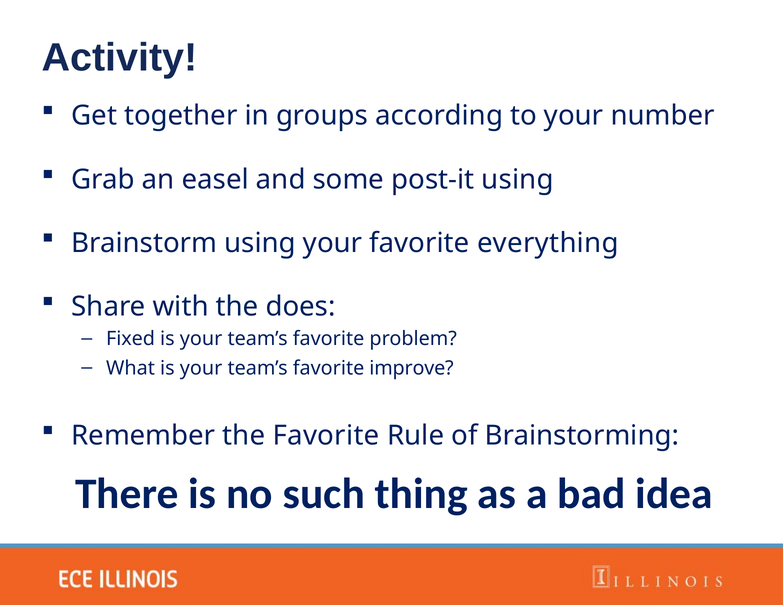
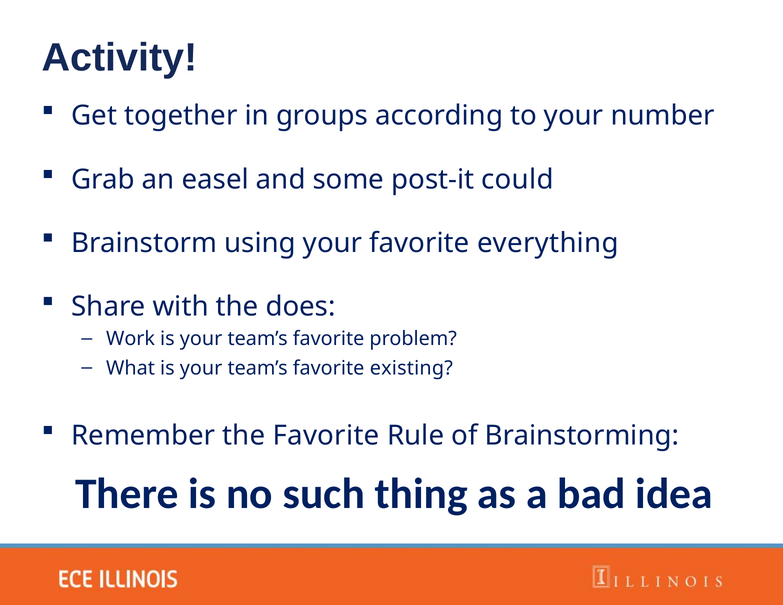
post-it using: using -> could (518, 179)
Fixed: Fixed -> Work (131, 339)
improve: improve -> existing (411, 368)
